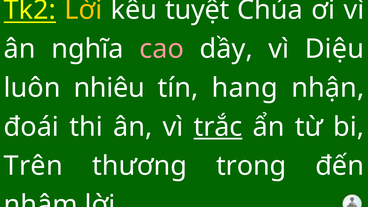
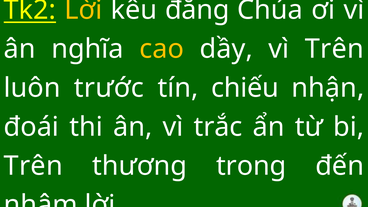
tuyệt: tuyệt -> đắng (197, 10)
cao colour: pink -> yellow (162, 49)
vì Diệu: Diệu -> Trên (334, 49)
nhiêu: nhiêu -> trước (109, 88)
hang: hang -> chiếu (245, 88)
trắc underline: present -> none (218, 127)
